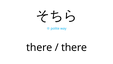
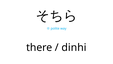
there: there -> dinhi (74, 47)
